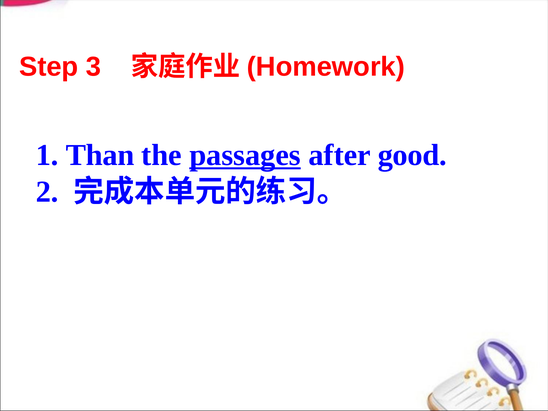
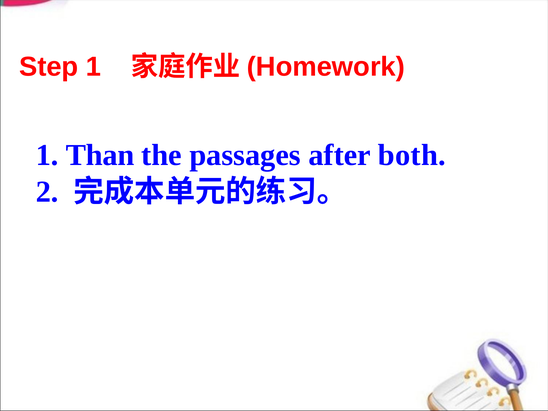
Step 3: 3 -> 1 (94, 67)
passages underline: present -> none (245, 155)
good: good -> both (412, 155)
